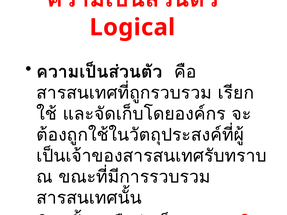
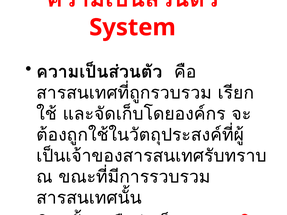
Logical: Logical -> System (132, 27)
